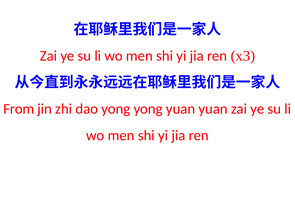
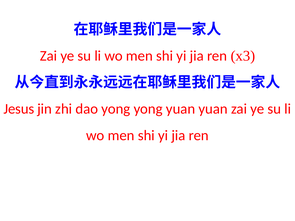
From: From -> Jesus (19, 109)
